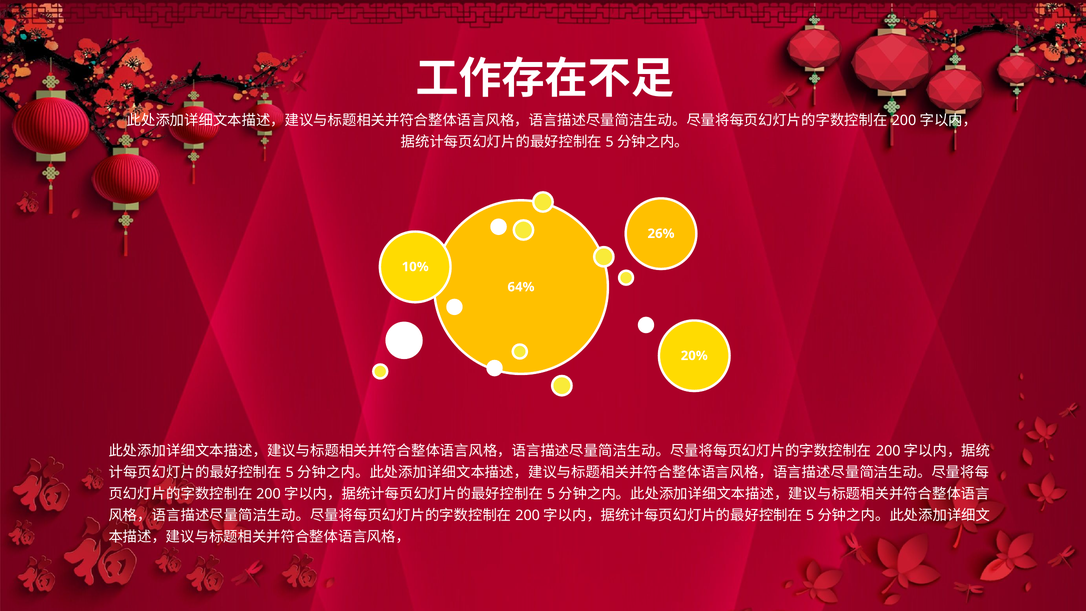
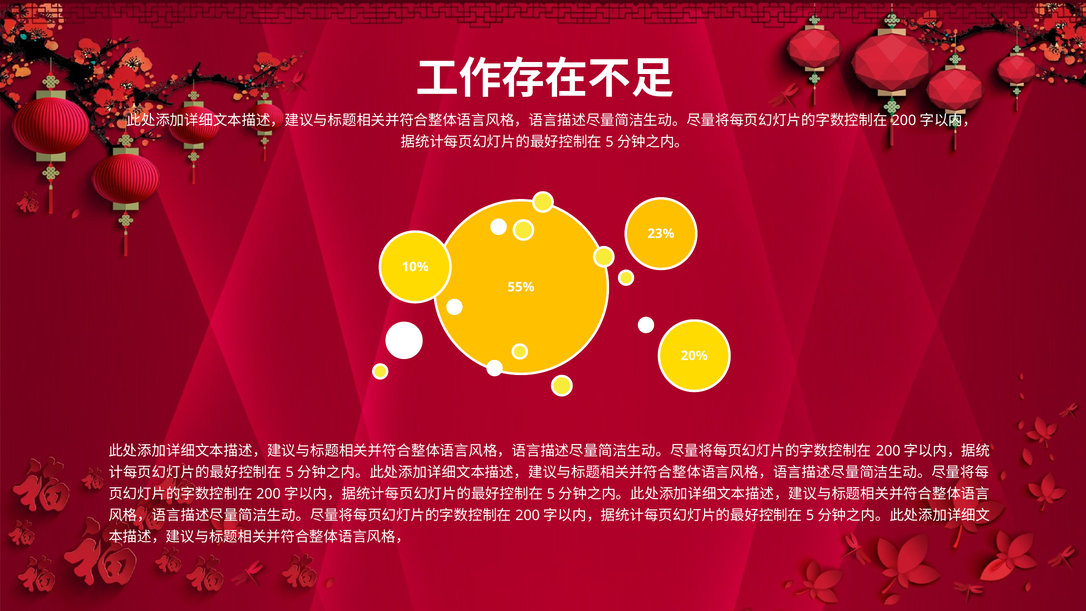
26%: 26% -> 23% (661, 234)
64%: 64% -> 55% (521, 287)
